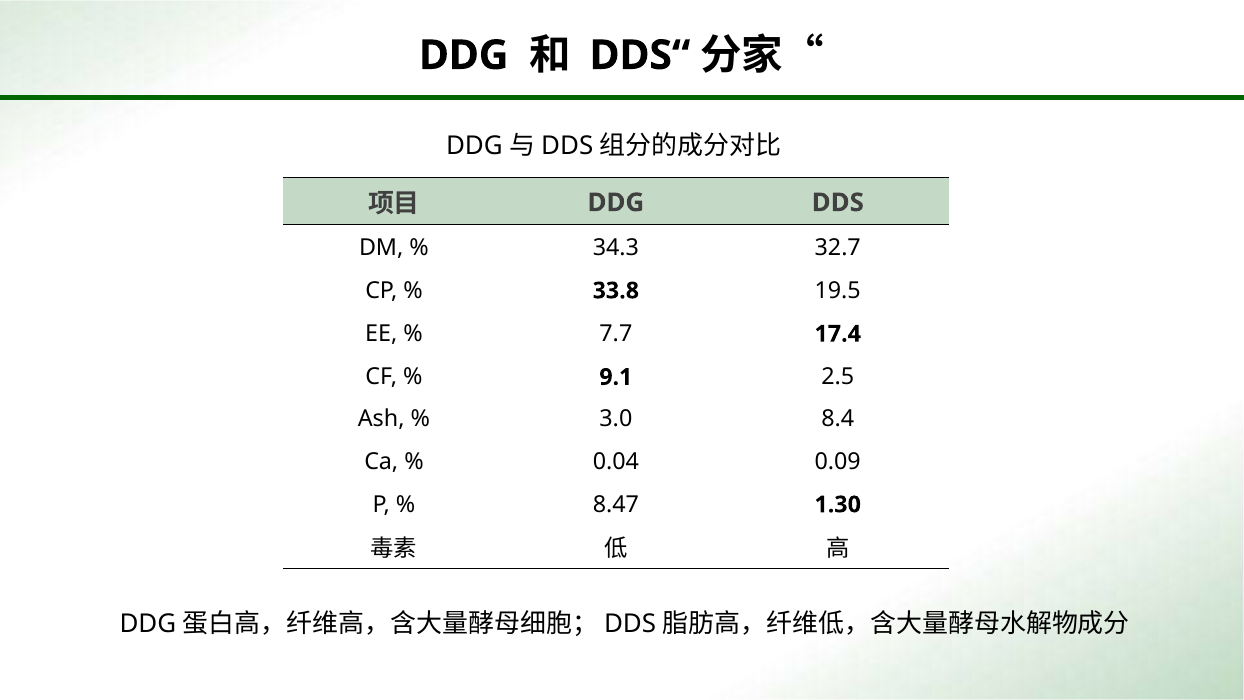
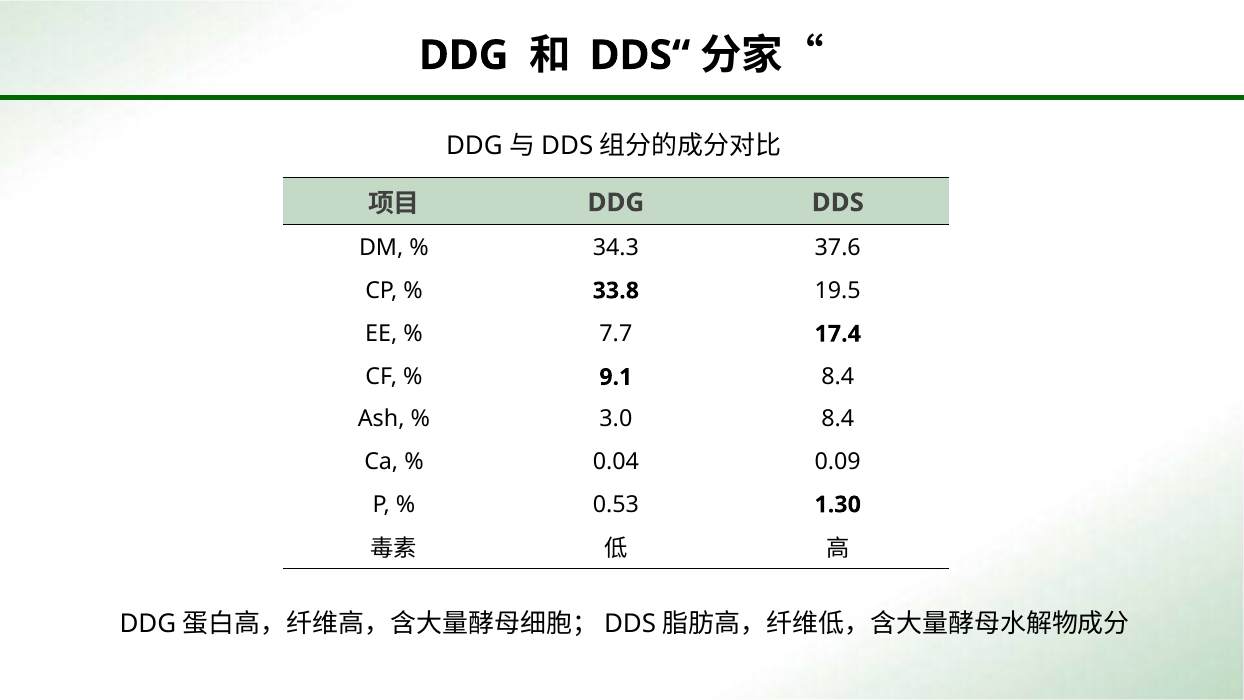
32.7: 32.7 -> 37.6 (838, 247)
9.1 2.5: 2.5 -> 8.4 (838, 377)
8.47: 8.47 -> 0.53 (616, 504)
